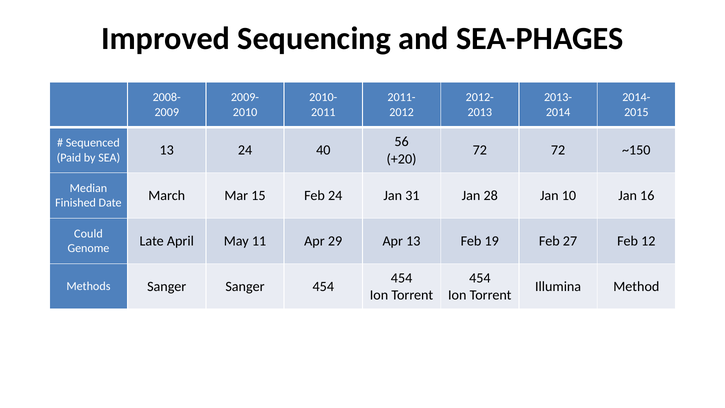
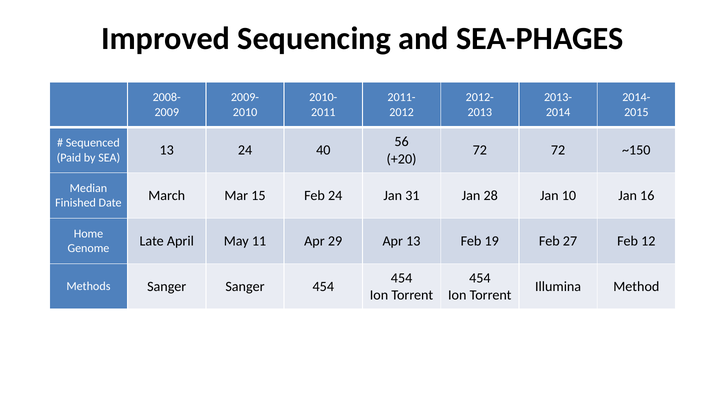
Could: Could -> Home (89, 234)
